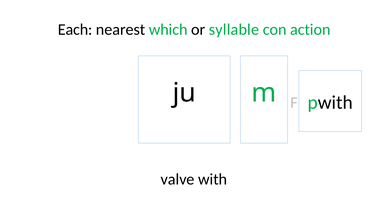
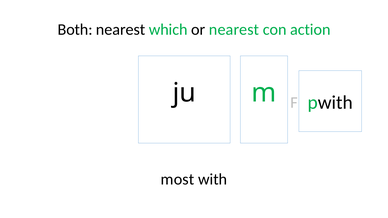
Each: Each -> Both (75, 30)
or syllable: syllable -> nearest (234, 30)
valve: valve -> most (178, 179)
